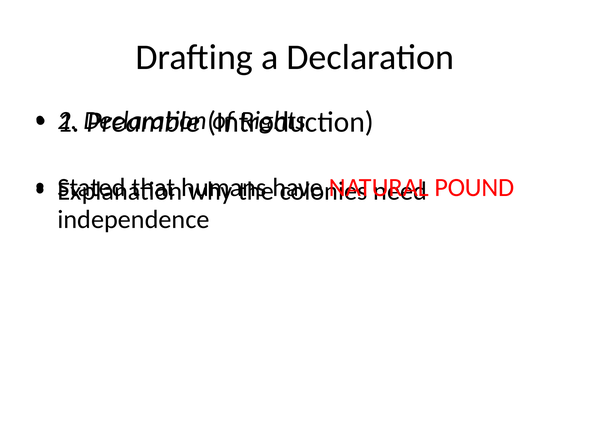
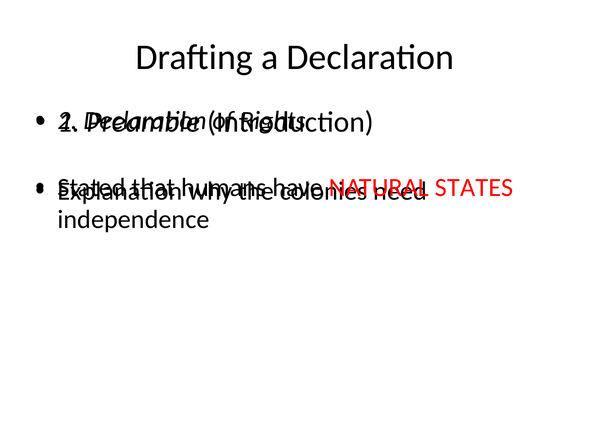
POUND: POUND -> STATES (474, 187)
